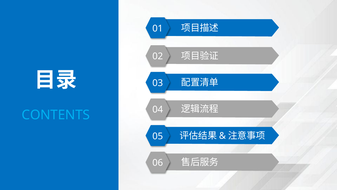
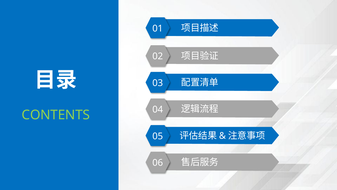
CONTENTS colour: light blue -> light green (56, 115)
